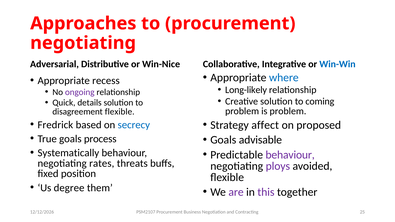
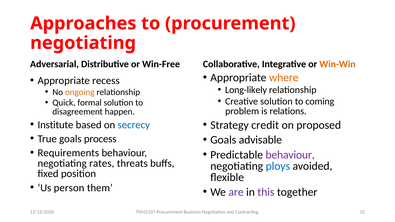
Win-Nice: Win-Nice -> Win-Free (161, 64)
Win-Win colour: blue -> orange (337, 64)
where colour: blue -> orange (284, 78)
ongoing colour: purple -> orange (80, 92)
details: details -> formal (90, 103)
is problem: problem -> relations (288, 111)
disagreement flexible: flexible -> happen (120, 112)
affect: affect -> credit (265, 125)
Fredrick: Fredrick -> Institute (55, 125)
Systematically: Systematically -> Requirements (68, 153)
ploys colour: purple -> blue (278, 166)
degree: degree -> person (69, 188)
